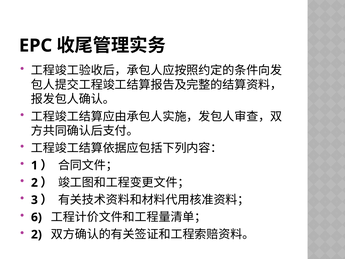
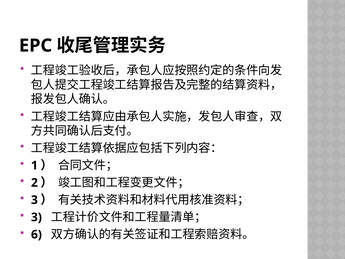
6: 6 -> 3 (36, 217)
2: 2 -> 6 (36, 234)
